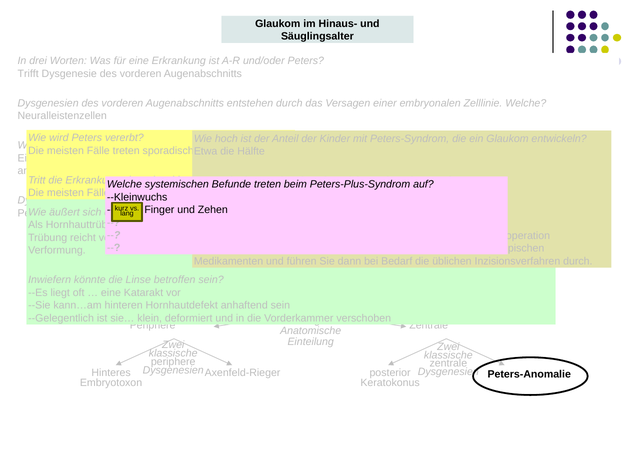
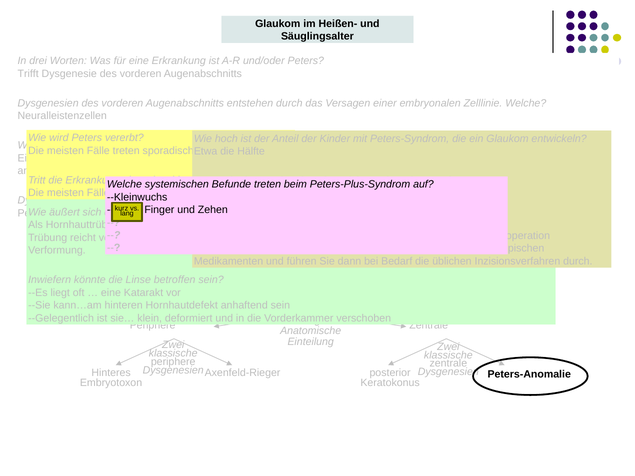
Hinaus-: Hinaus- -> Heißen- (338, 24)
